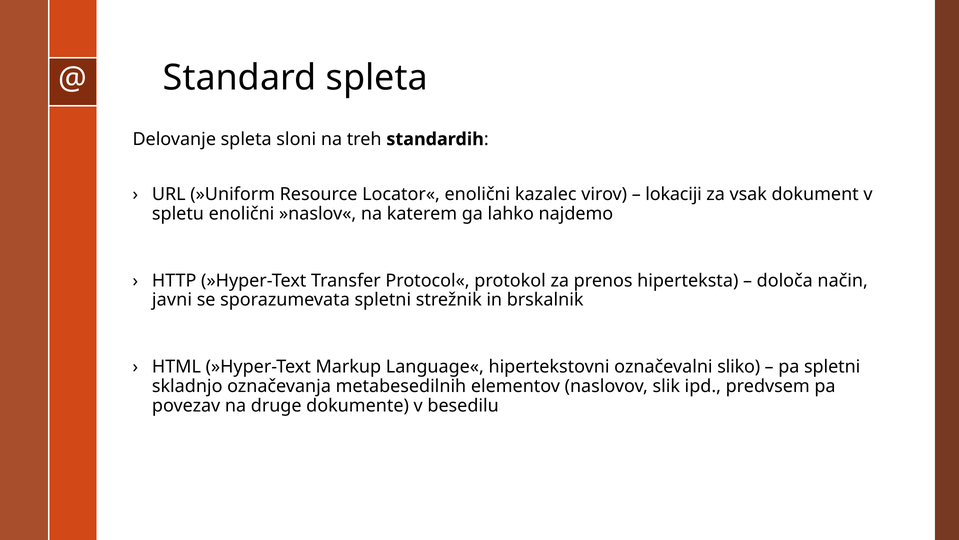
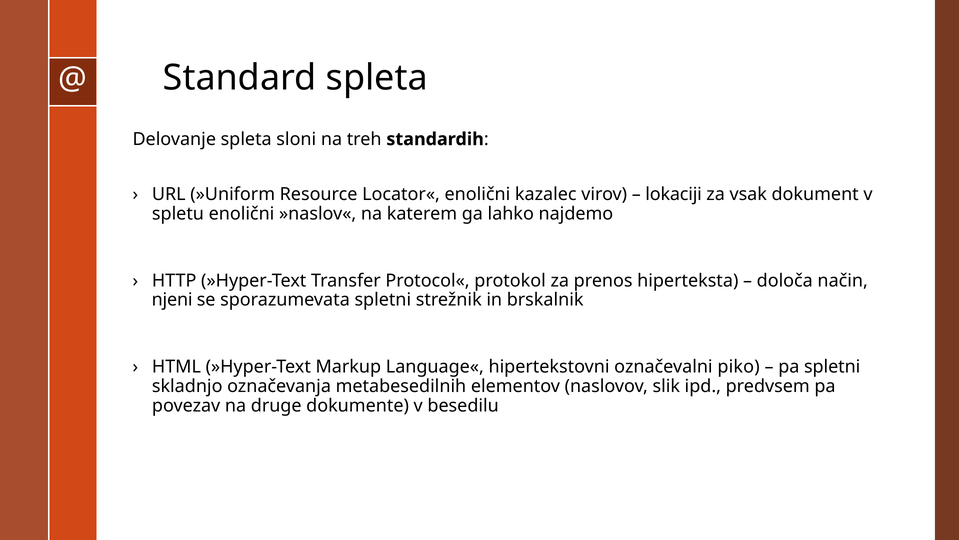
javni: javni -> njeni (172, 300)
sliko: sliko -> piko (739, 367)
